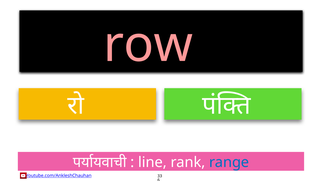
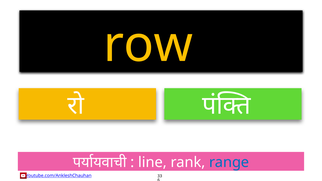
row colour: pink -> yellow (148, 45)
